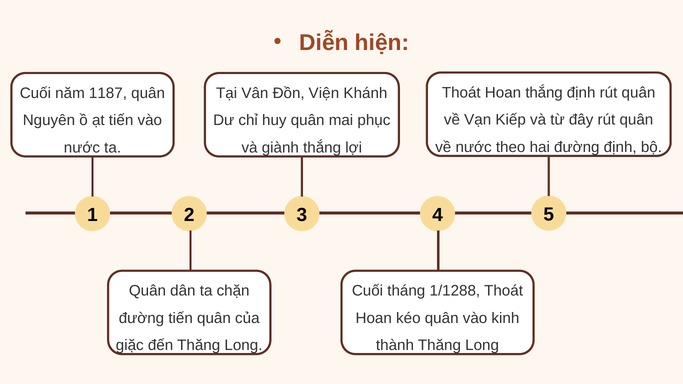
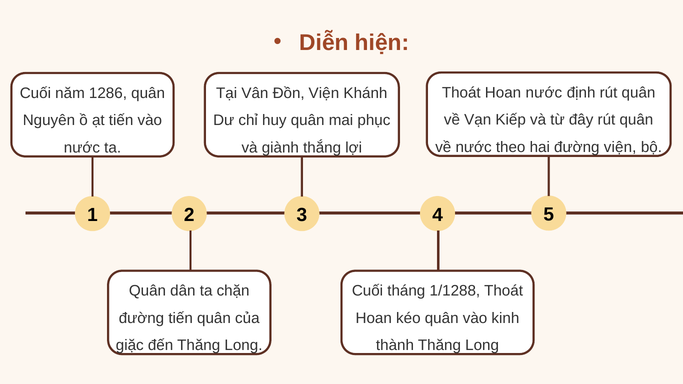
Hoan thắng: thắng -> nước (544, 93)
1187: 1187 -> 1286 (108, 93)
đường định: định -> viện (620, 147)
